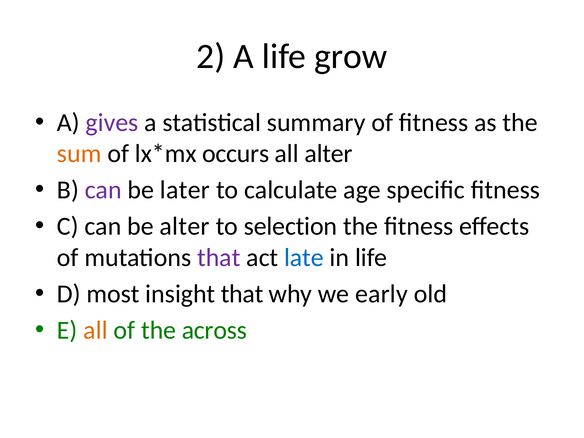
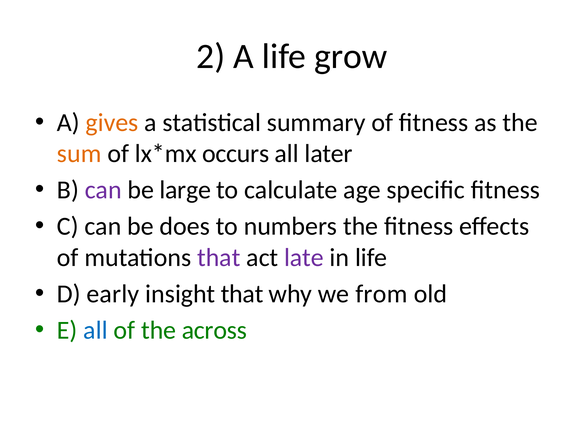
gives colour: purple -> orange (112, 123)
all alter: alter -> later (329, 154)
later: later -> large (185, 190)
be alter: alter -> does (185, 226)
selection: selection -> numbers (290, 226)
late colour: blue -> purple (304, 258)
most: most -> early (113, 294)
early: early -> from (381, 294)
all colour: orange -> blue (95, 330)
